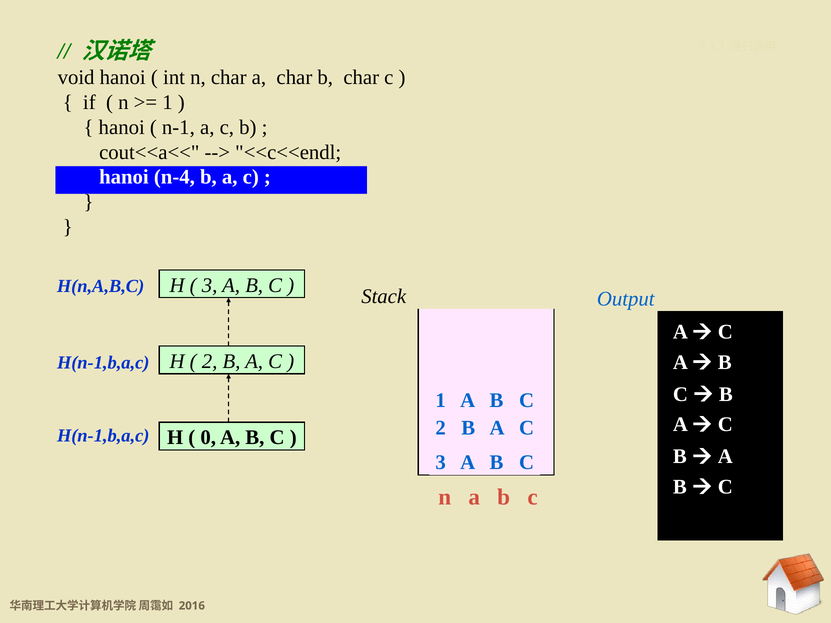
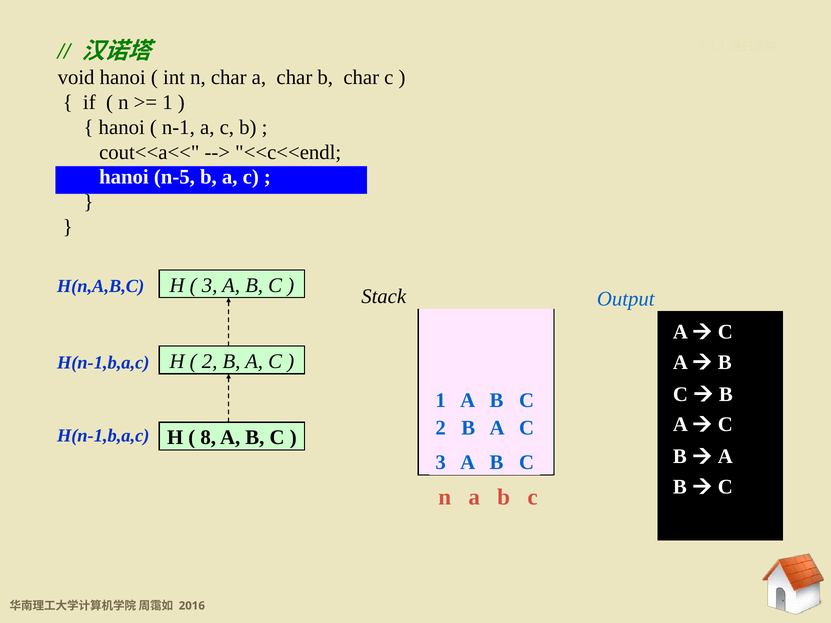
n-4: n-4 -> n-5 (174, 177)
0: 0 -> 8 (208, 438)
